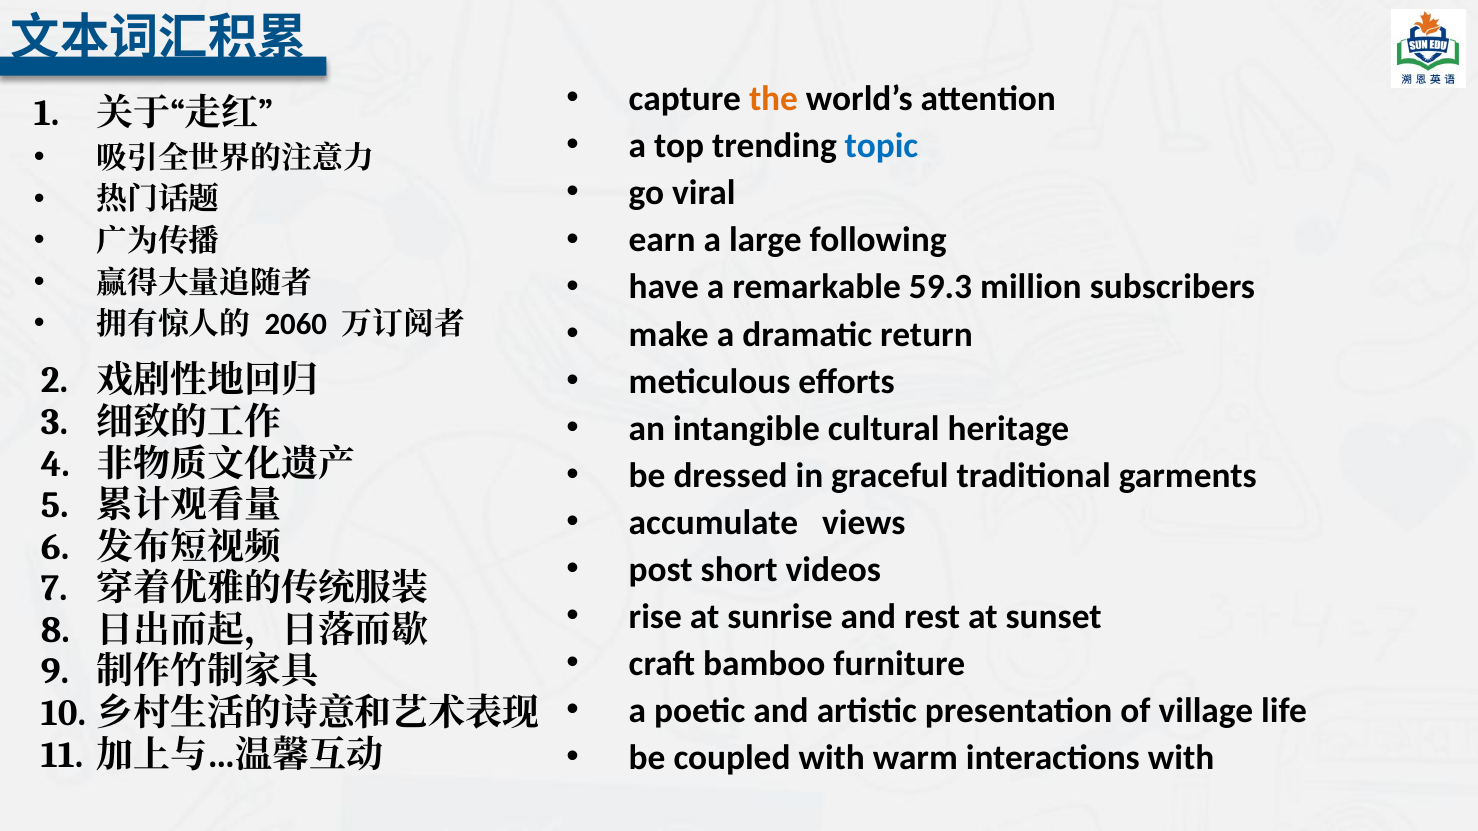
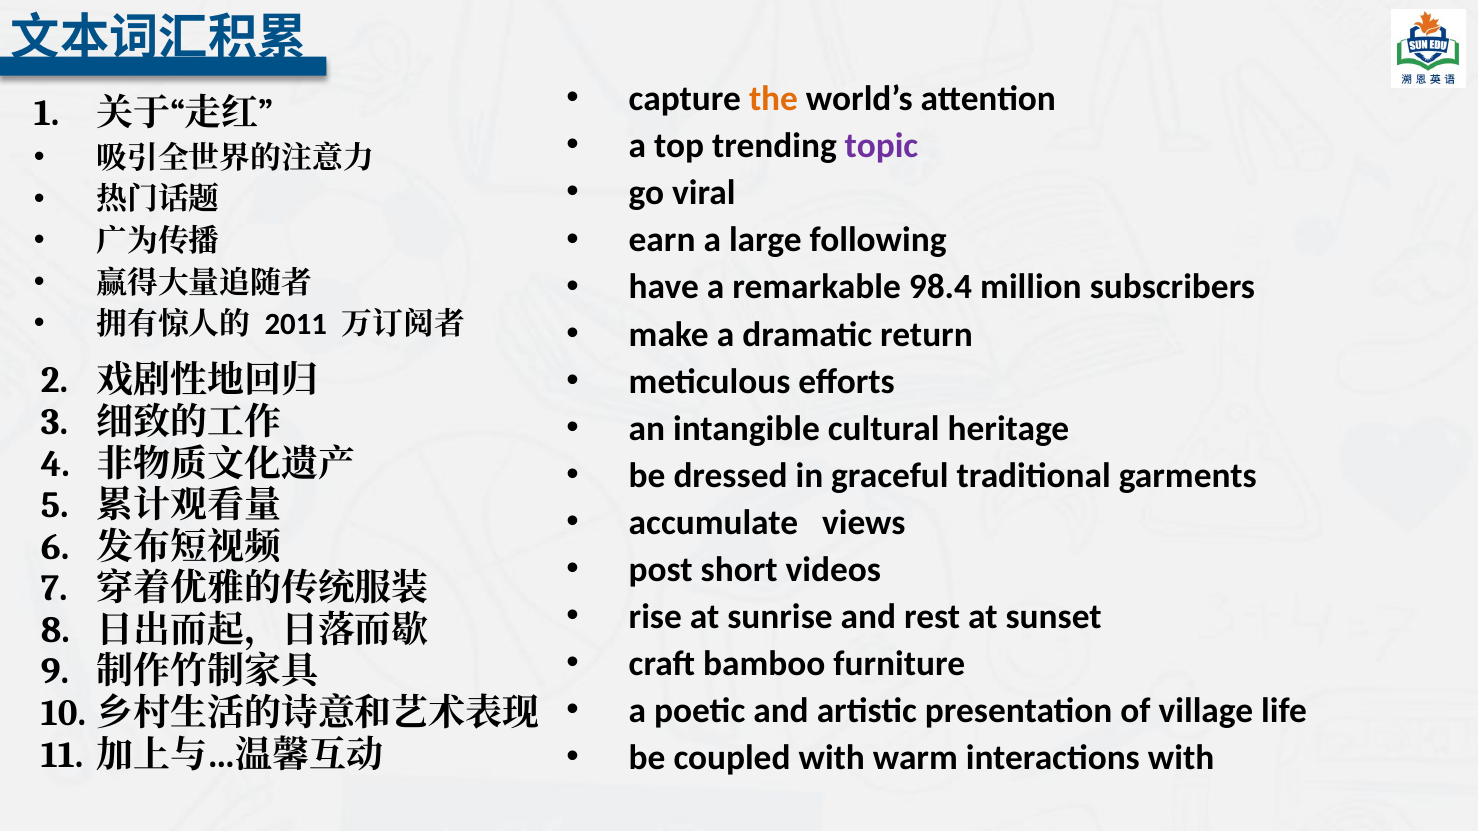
topic colour: blue -> purple (882, 146)
59.3: 59.3 -> 98.4 (941, 287)
2060: 2060 -> 2011 (296, 325)
